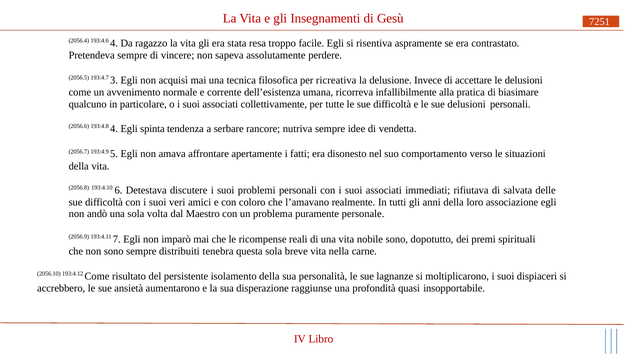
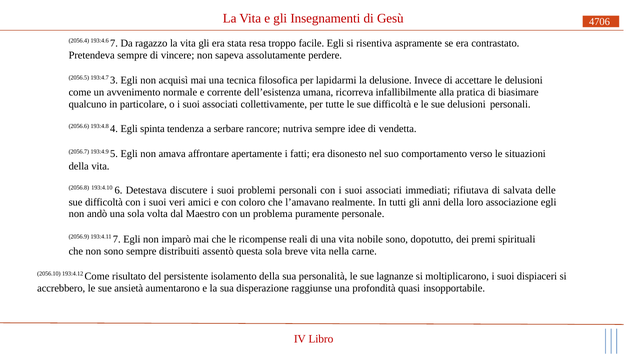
7251: 7251 -> 4706 (599, 22)
193:4.6 4: 4 -> 7 (114, 43)
ricreativa: ricreativa -> lapidarmi (336, 80)
tenebra: tenebra -> assentò (218, 252)
